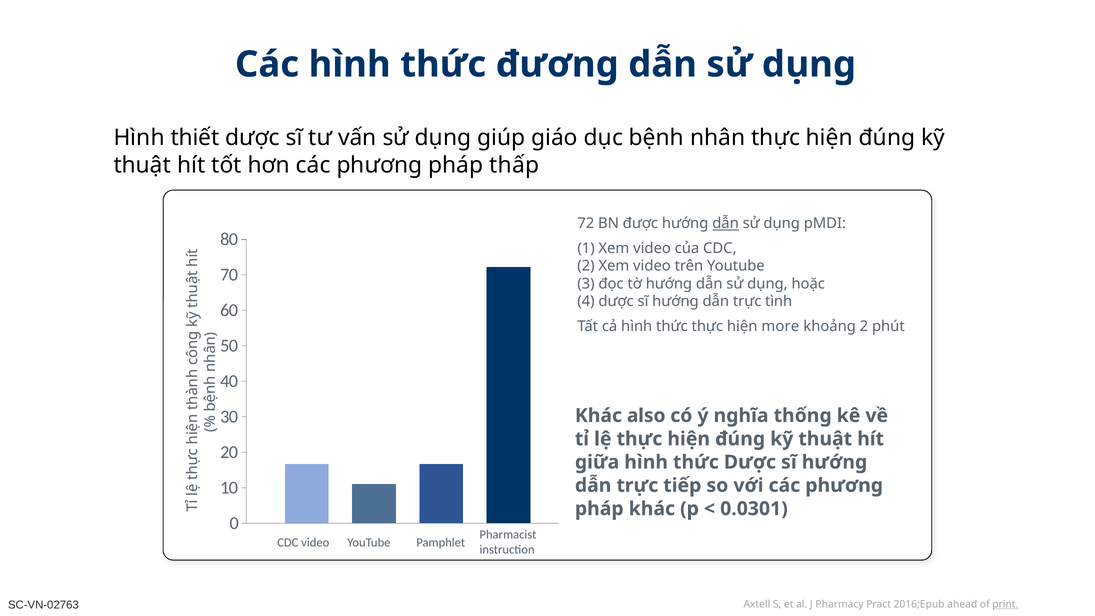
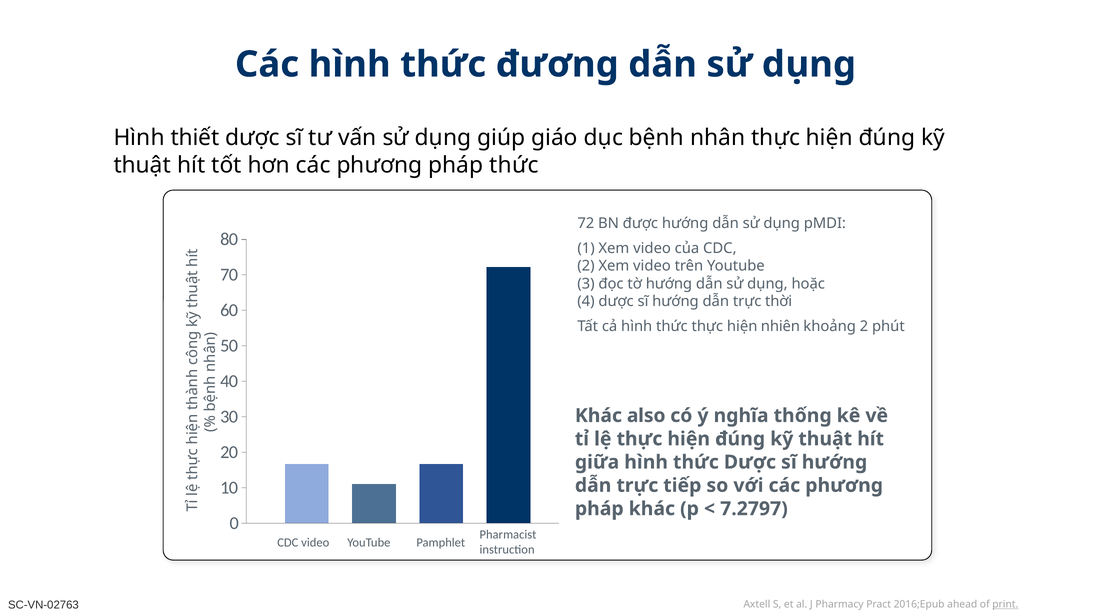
pháp thấp: thấp -> thức (514, 165)
dẫn underline: present -> none (726, 223)
tình: tình -> thời (779, 302)
more: more -> nhiên (780, 326)
0.0301: 0.0301 -> 7.2797 (754, 509)
